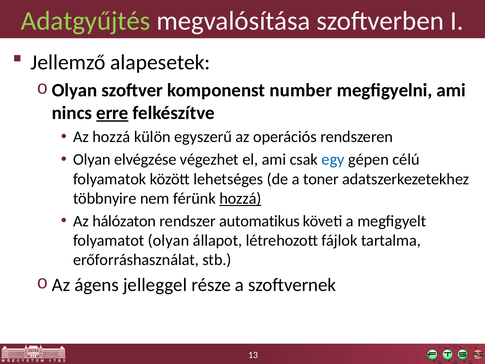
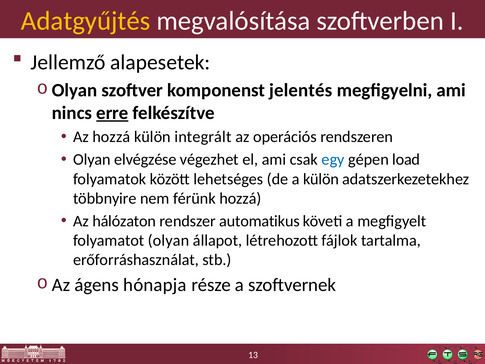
Adatgyűjtés colour: light green -> yellow (86, 21)
number: number -> jelentés (301, 90)
egyszerű: egyszerű -> integrált (203, 137)
célú: célú -> load (406, 160)
a toner: toner -> külön (321, 179)
hozzá underline: present -> none (240, 198)
jelleggel: jelleggel -> hónapja (155, 285)
